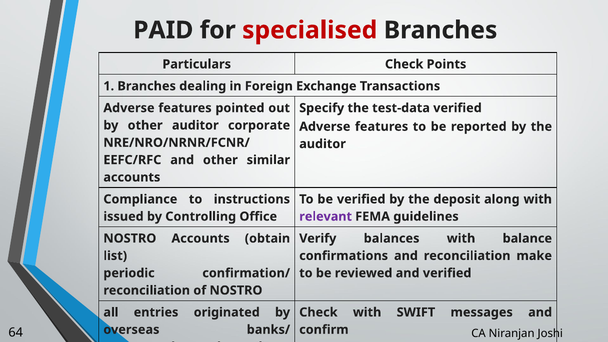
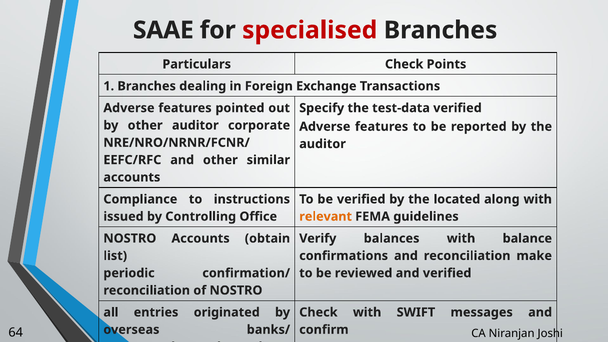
PAID: PAID -> SAAE (163, 30)
deposit: deposit -> located (457, 199)
relevant colour: purple -> orange (326, 217)
